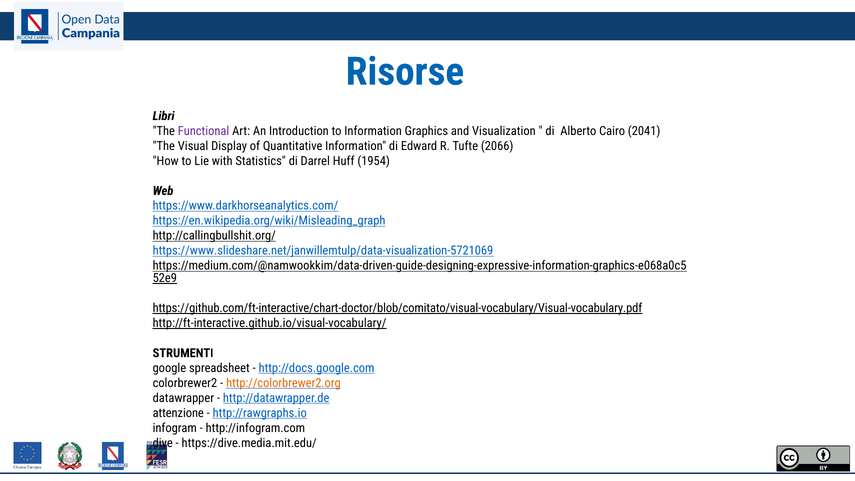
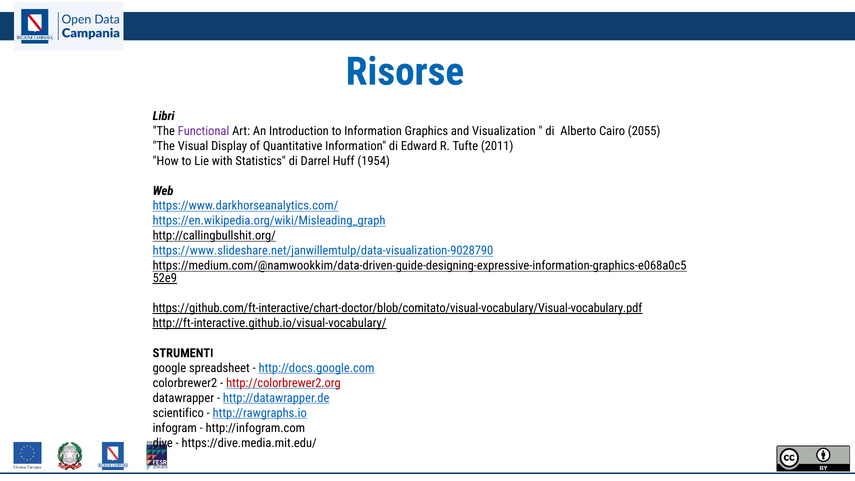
2041: 2041 -> 2055 (644, 131)
2066: 2066 -> 2011 (497, 146)
https://www.slideshare.net/janwillemtulp/data-visualization-5721069: https://www.slideshare.net/janwillemtulp/data-visualization-5721069 -> https://www.slideshare.net/janwillemtulp/data-visualization-9028790 (323, 251)
http://colorbrewer2.org colour: orange -> red (283, 383)
attenzione: attenzione -> scientifico (178, 413)
